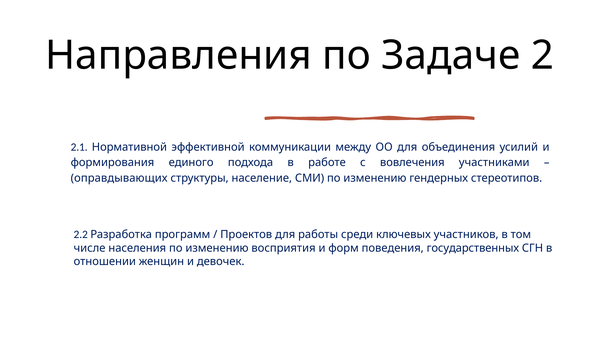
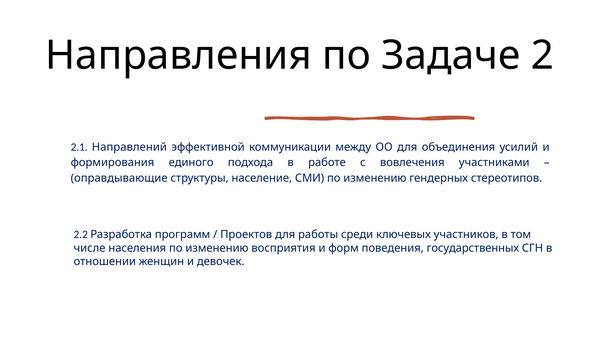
Нормативной: Нормативной -> Направлений (129, 147)
оправдывающих: оправдывающих -> оправдывающие (119, 178)
